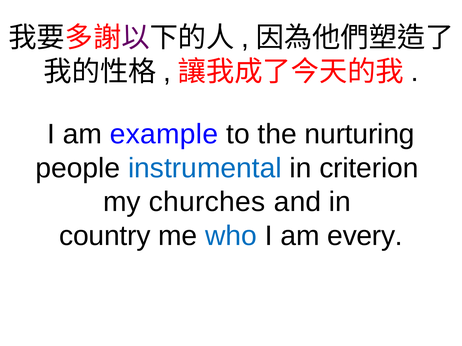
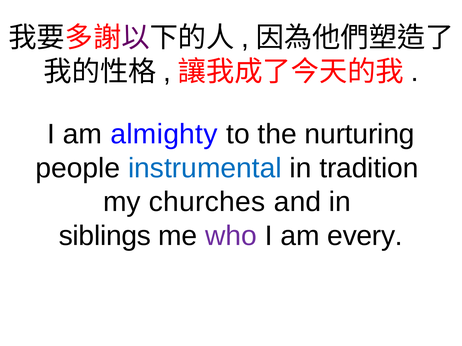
example: example -> almighty (164, 135)
criterion: criterion -> tradition (369, 168)
country: country -> siblings (105, 236)
who colour: blue -> purple (231, 236)
